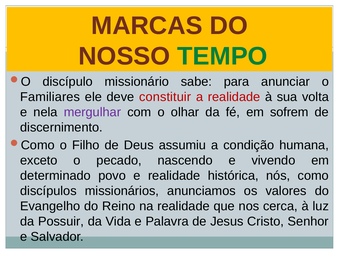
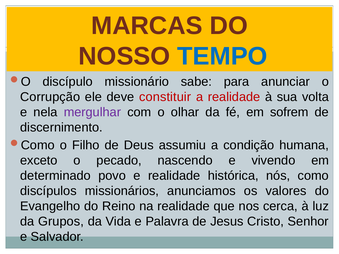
TEMPO colour: green -> blue (222, 56)
Familiares: Familiares -> Corrupção (50, 97)
Possuir: Possuir -> Grupos (61, 222)
